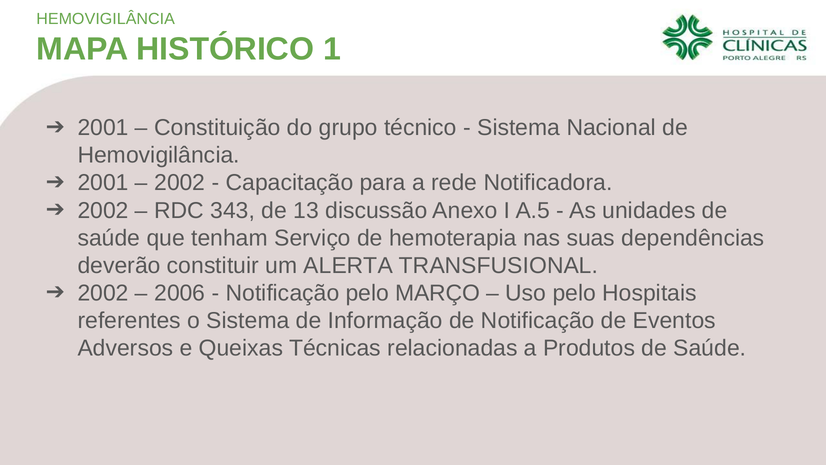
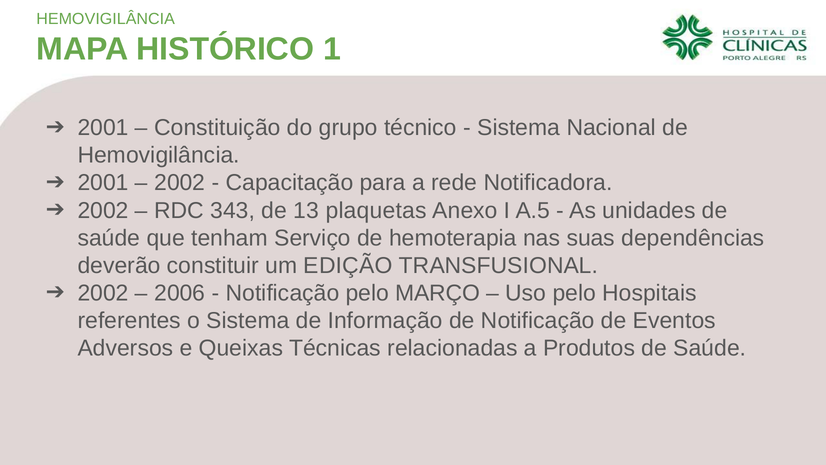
discussão: discussão -> plaquetas (376, 210)
ALERTA: ALERTA -> EDIÇÃO (348, 265)
